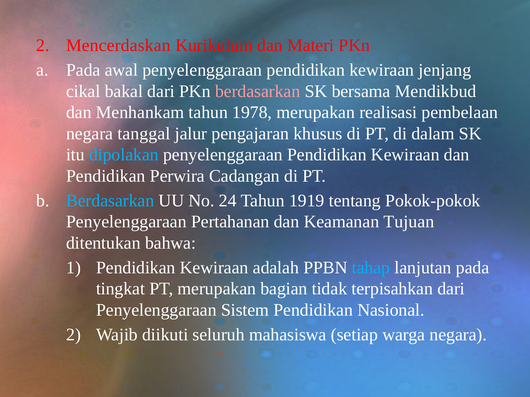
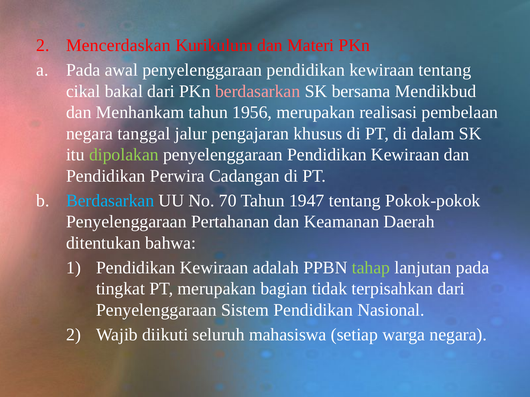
kewiraan jenjang: jenjang -> tentang (445, 70)
1978: 1978 -> 1956 (252, 113)
dipolakan colour: light blue -> light green (124, 155)
24: 24 -> 70 (228, 201)
1919: 1919 -> 1947 (307, 201)
Tujuan: Tujuan -> Daerah (409, 222)
tahap colour: light blue -> light green (371, 268)
